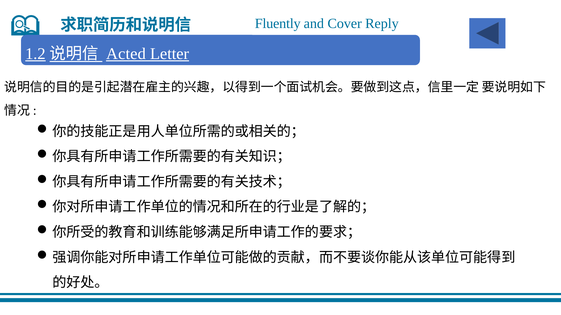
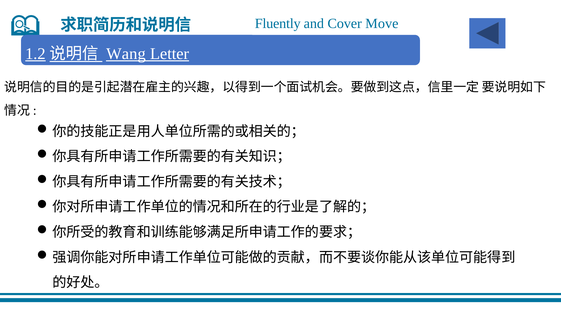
Reply: Reply -> Move (382, 24)
Acted: Acted -> Wang (126, 54)
